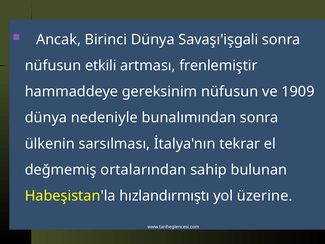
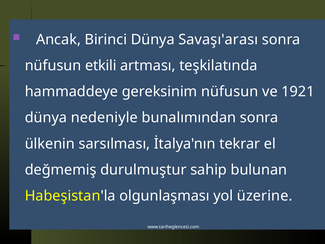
Savaşı'işgali: Savaşı'işgali -> Savaşı'arası (218, 40)
frenlemiştir: frenlemiştir -> teşkilatında (218, 66)
1909: 1909 -> 1921 (298, 92)
ortalarından: ortalarından -> durulmuştur (143, 170)
hızlandırmıştı: hızlandırmıştı -> olgunlaşması (164, 196)
